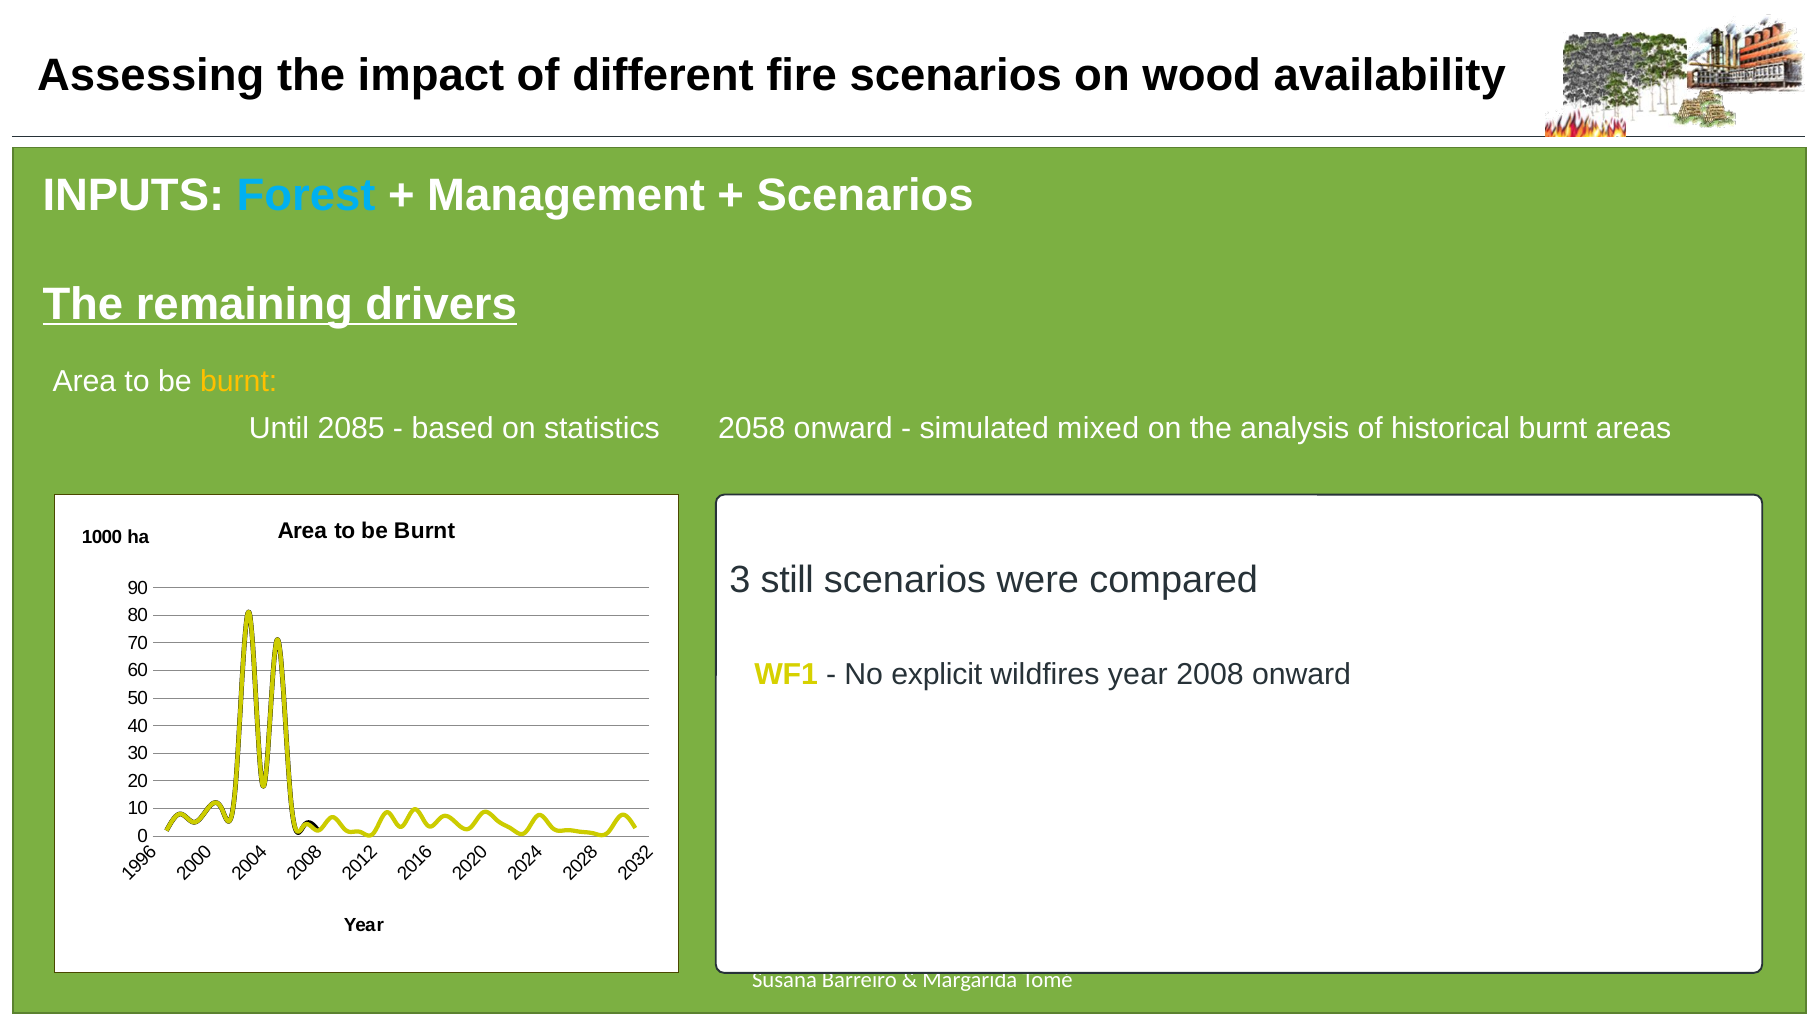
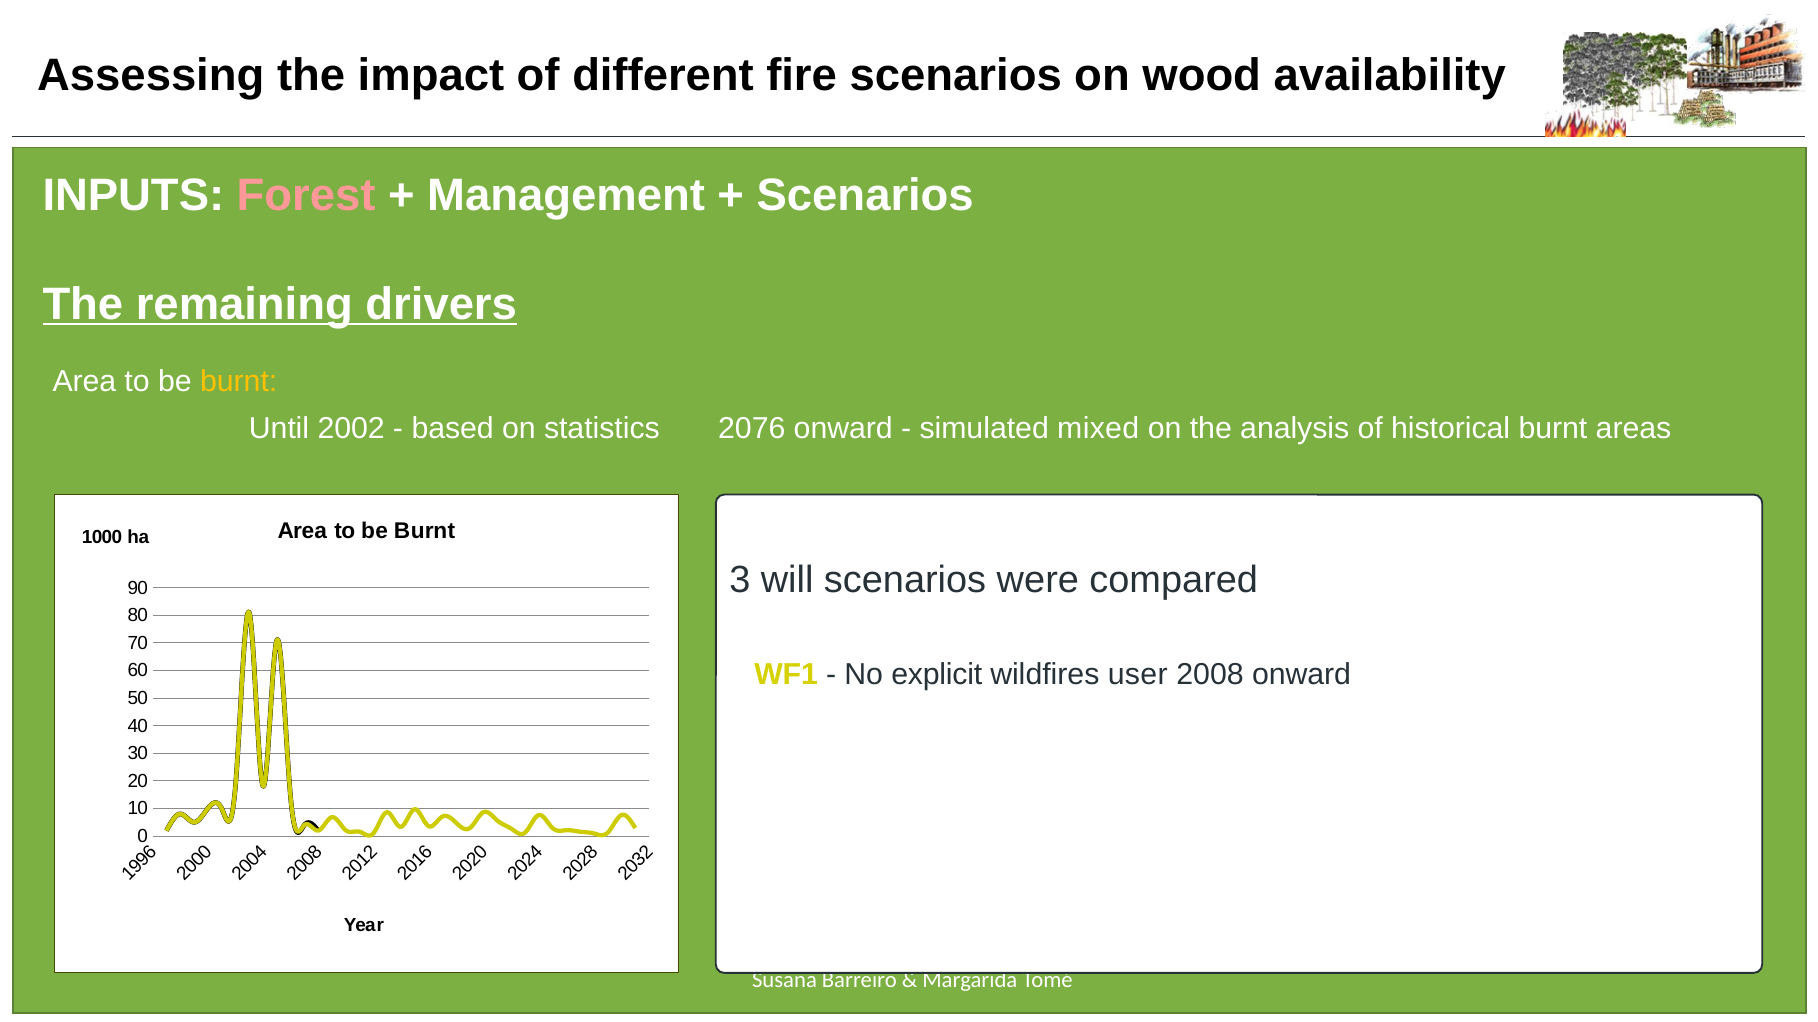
Forest colour: light blue -> pink (306, 195)
2085: 2085 -> 2002 (351, 429)
2058: 2058 -> 2076 (752, 429)
still: still -> will (787, 580)
wildfires year: year -> user (1138, 675)
